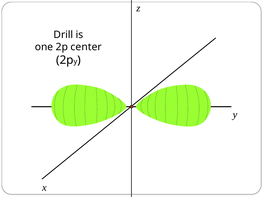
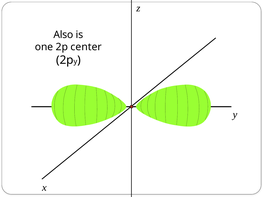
Drill: Drill -> Also (63, 35)
